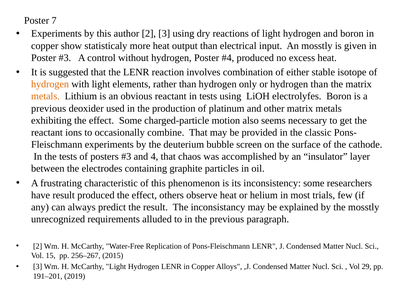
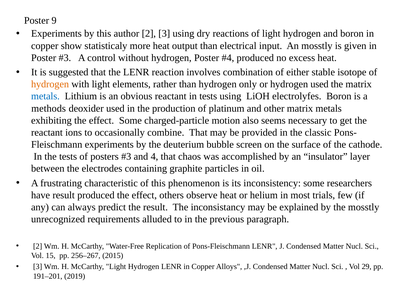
7: 7 -> 9 (54, 20)
hydrogen than: than -> used (320, 84)
metals colour: orange -> blue (45, 96)
previous: previous -> methods (49, 108)
